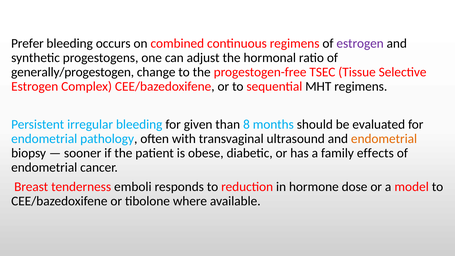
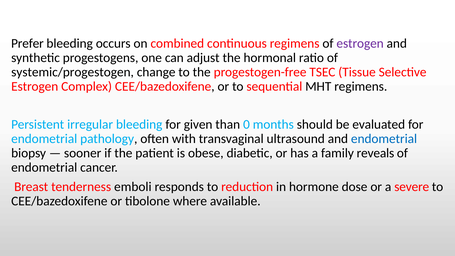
generally/progestogen: generally/progestogen -> systemic/progestogen (73, 72)
8: 8 -> 0 (246, 125)
endometrial colour: orange -> blue (384, 139)
effects: effects -> reveals (375, 153)
model: model -> severe (412, 187)
